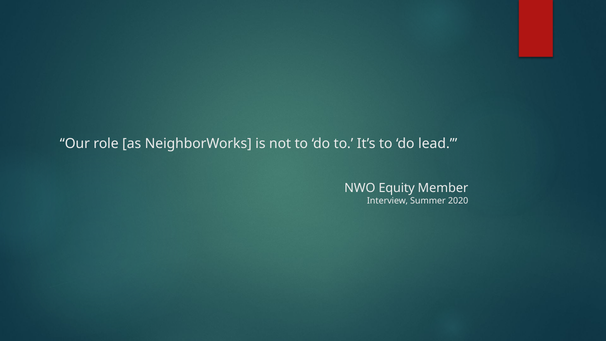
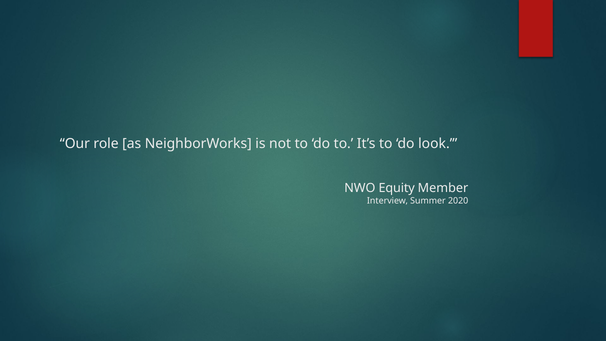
lead: lead -> look (438, 144)
